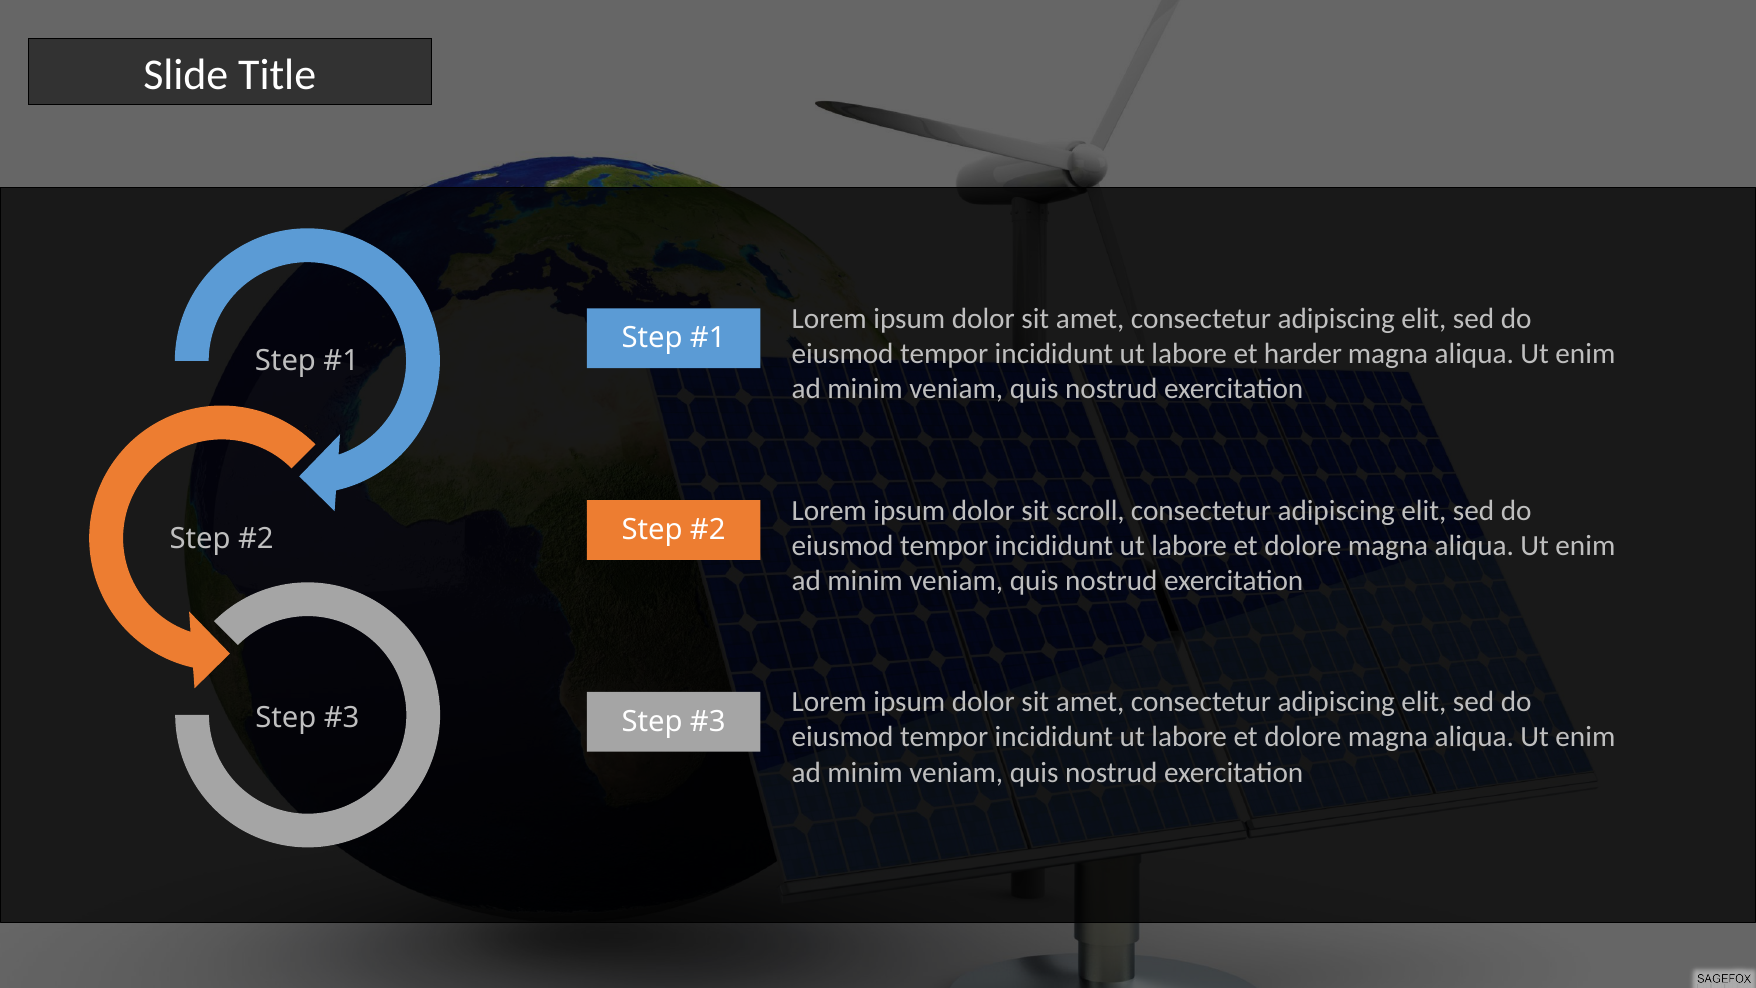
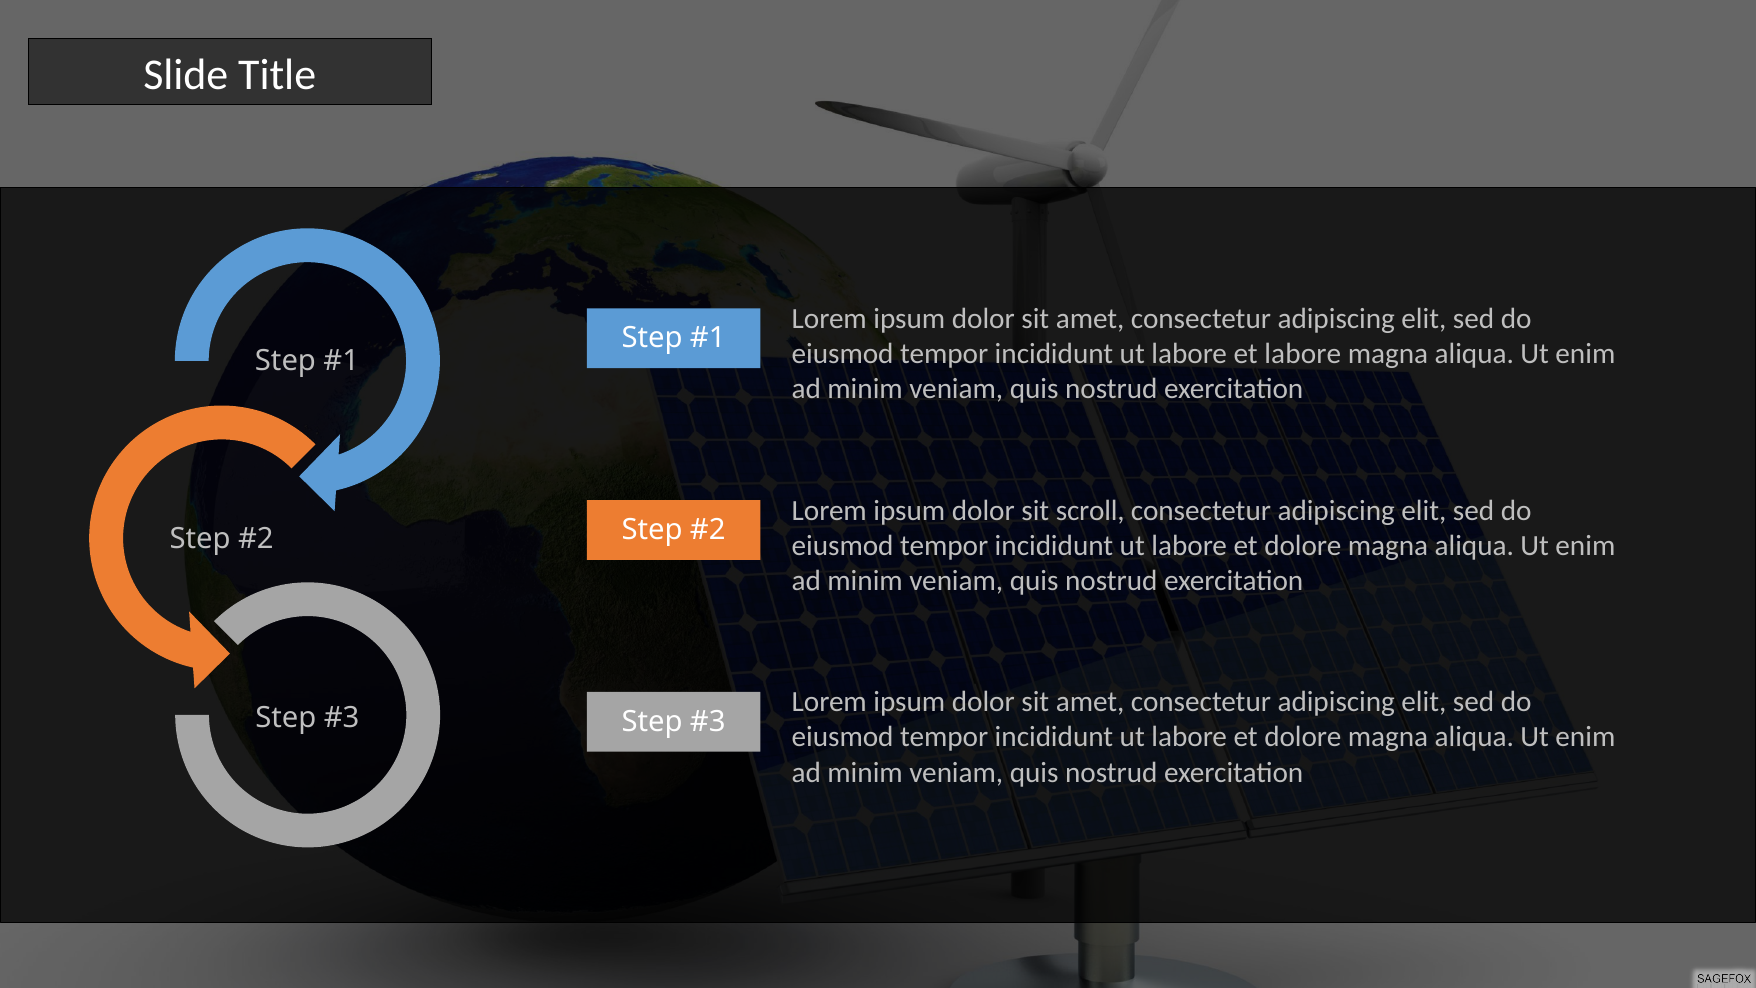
et harder: harder -> labore (1303, 354)
